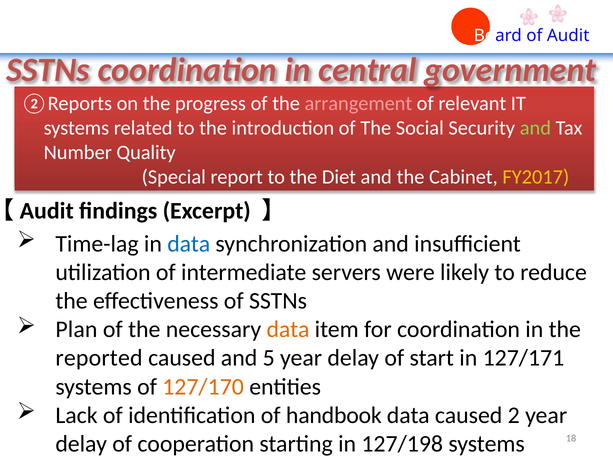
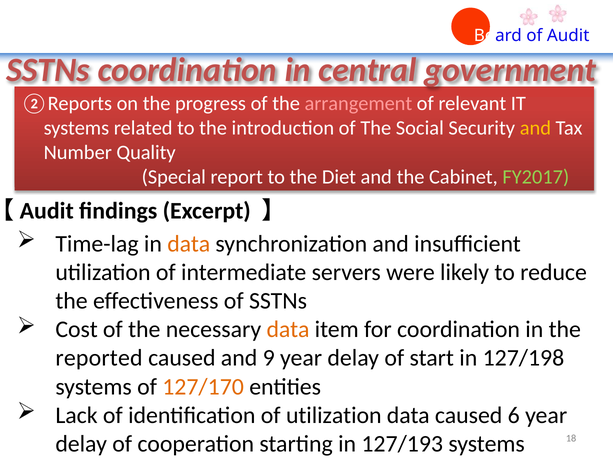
and colour: light green -> yellow (535, 128)
FY2017 colour: yellow -> light green (536, 177)
data colour: blue -> orange (189, 244)
Plan: Plan -> Cost (77, 330)
5: 5 -> 9 (269, 359)
127/171: 127/171 -> 127/198 (523, 359)
of handbook: handbook -> utilization (334, 416)
2: 2 -> 6 (514, 416)
127/198: 127/198 -> 127/193 (402, 445)
